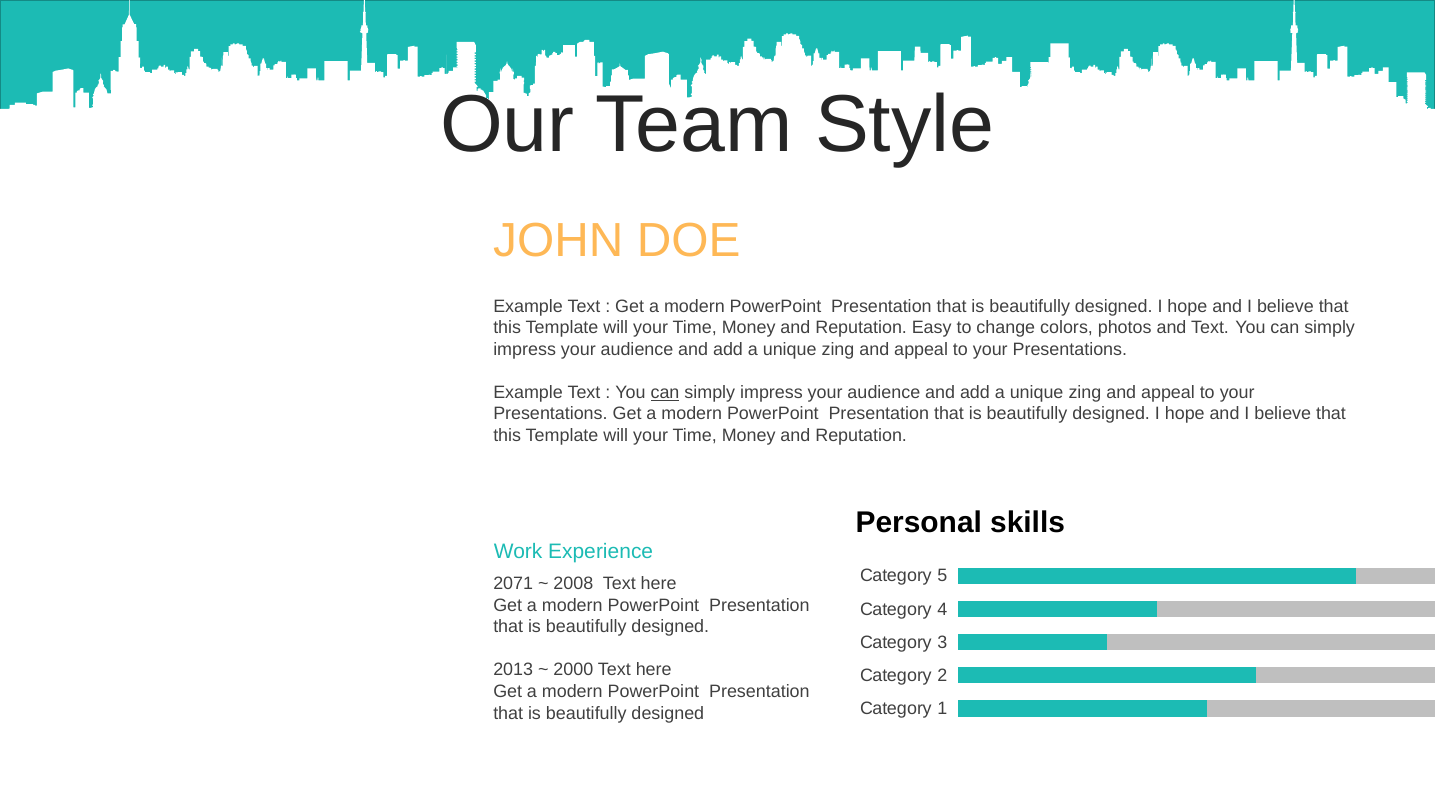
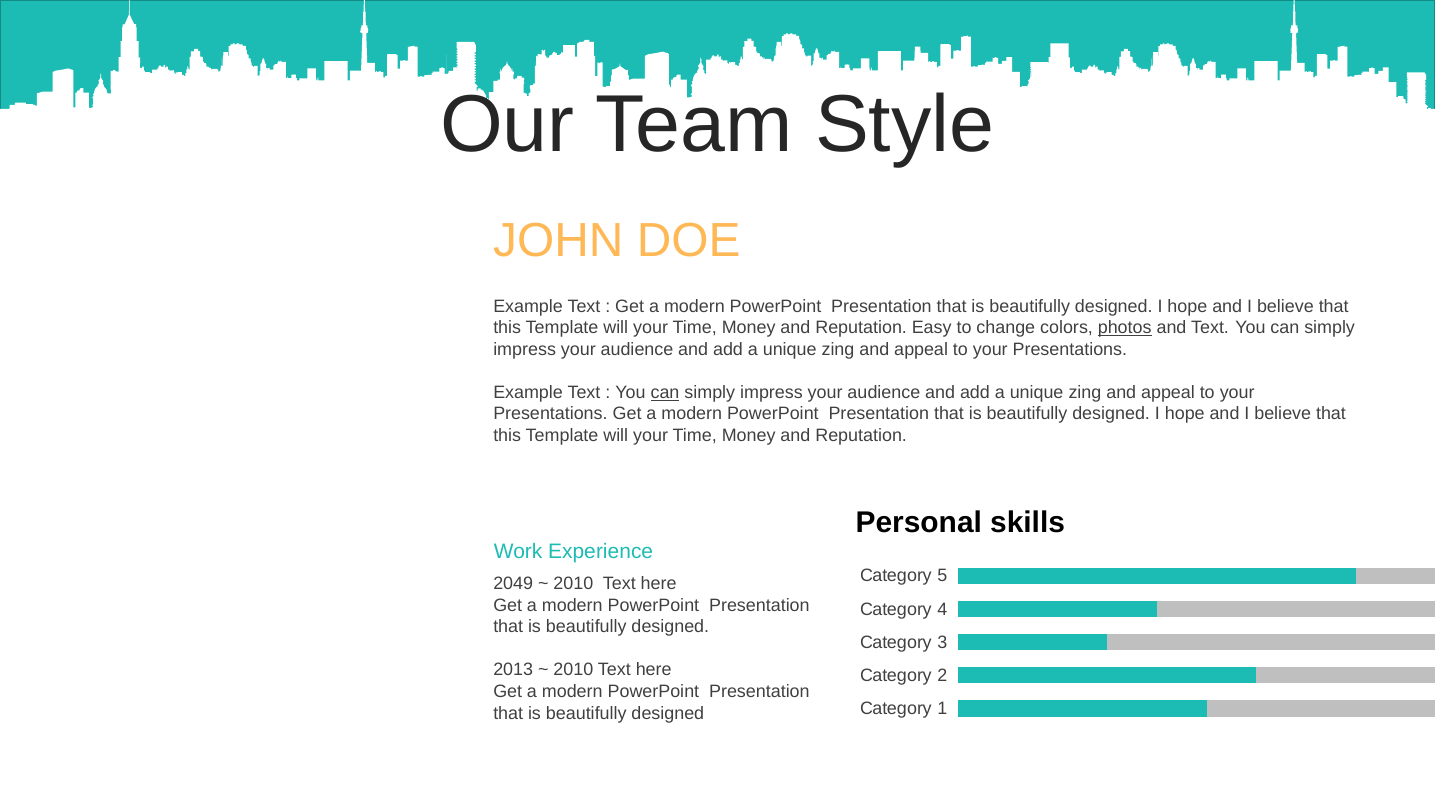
photos underline: none -> present (1125, 328)
2071: 2071 -> 2049 (513, 584)
2008: 2008 -> 2010 (573, 584)
2000: 2000 -> 2010 (573, 670)
